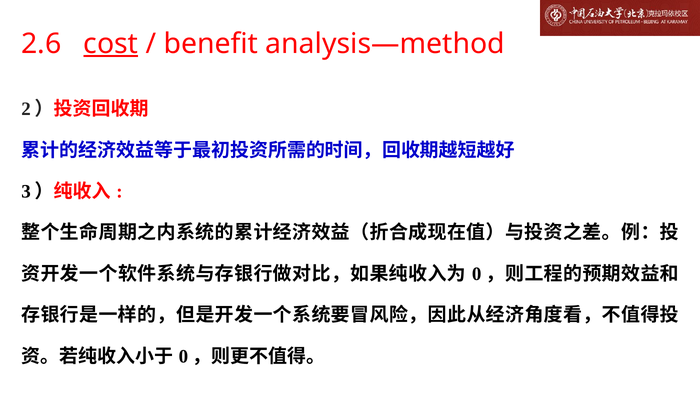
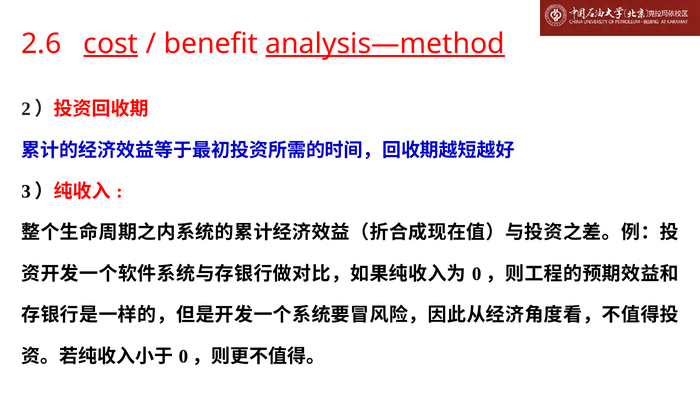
analysis—method underline: none -> present (385, 44)
